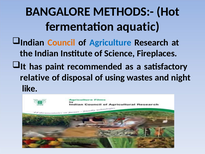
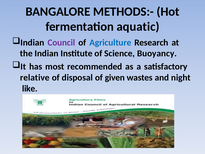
Council colour: orange -> purple (61, 42)
Fireplaces: Fireplaces -> Buoyancy (157, 53)
paint: paint -> most (55, 66)
using: using -> given (115, 77)
